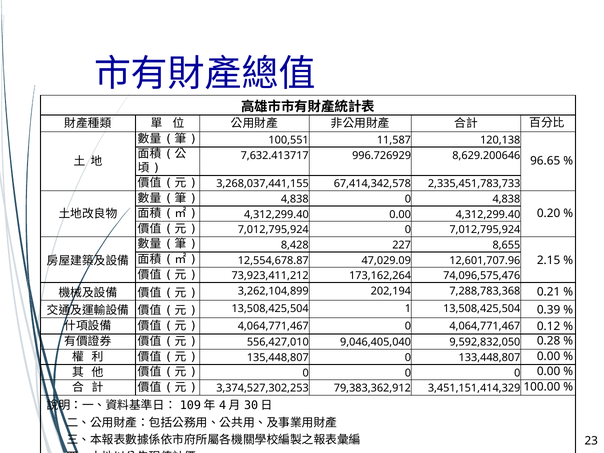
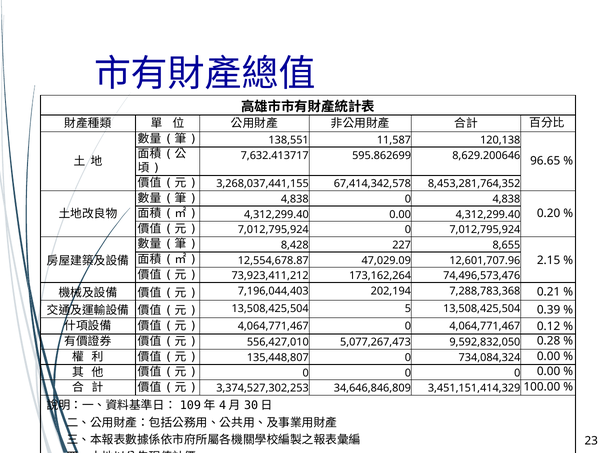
100,551: 100,551 -> 138,551 (289, 140)
996.726929: 996.726929 -> 595.862699 (382, 155)
2,335,451,783,733: 2,335,451,783,733 -> 8,453,281,764,352 (474, 184)
74,096,575,476: 74,096,575,476 -> 74,496,573,476 (482, 276)
3,262,104,899: 3,262,104,899 -> 7,196,044,403 (273, 291)
1: 1 -> 5 (408, 309)
9,046,405,040: 9,046,405,040 -> 5,077,267,473 (375, 342)
133,448,807: 133,448,807 -> 734,084,324 (490, 358)
79,383,362,912: 79,383,362,912 -> 34,646,846,809 (372, 388)
